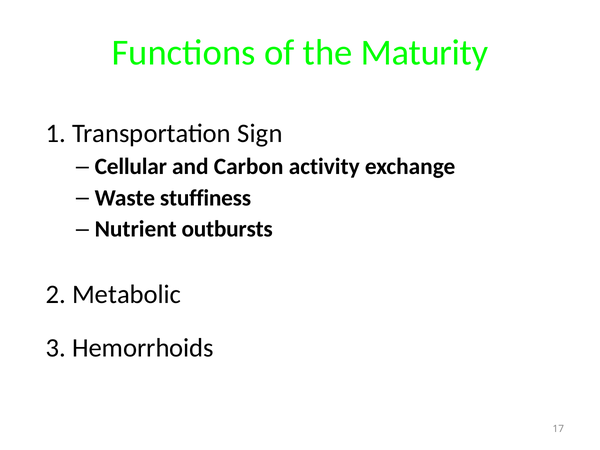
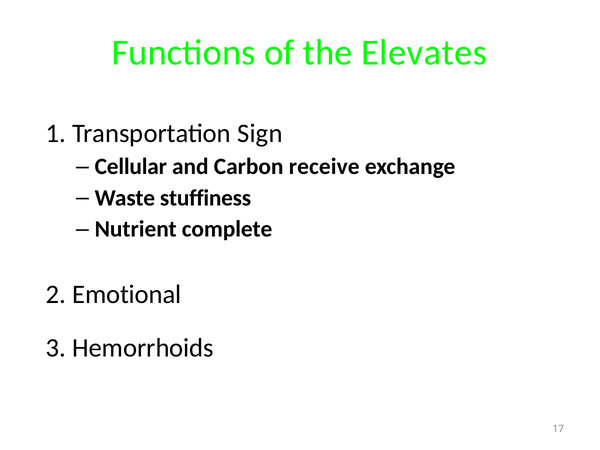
Maturity: Maturity -> Elevates (424, 53)
activity: activity -> receive (324, 167)
outbursts: outbursts -> complete (227, 229)
Metabolic: Metabolic -> Emotional (127, 294)
